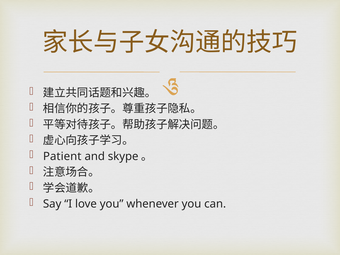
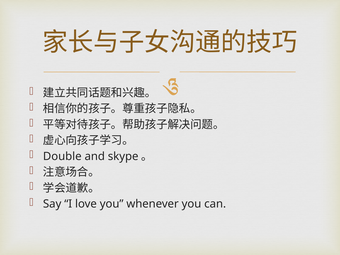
Patient: Patient -> Double (62, 156)
